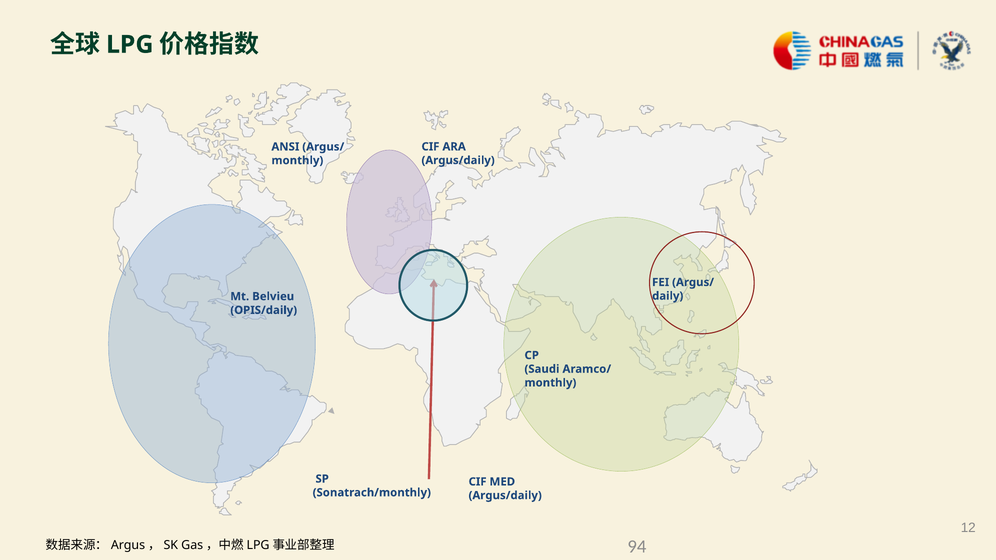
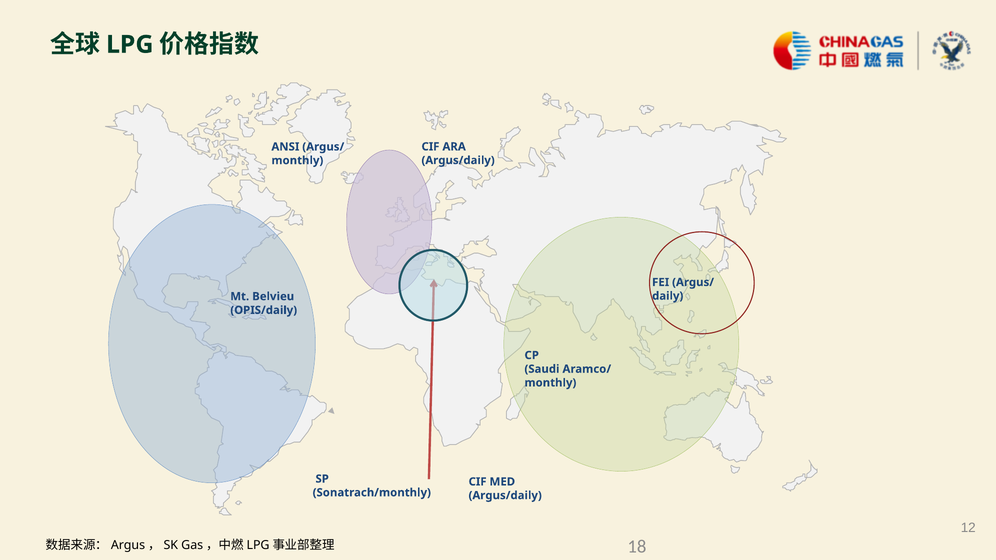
94: 94 -> 18 (637, 547)
